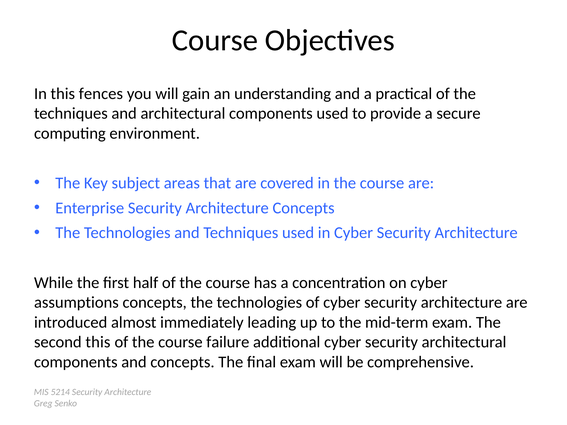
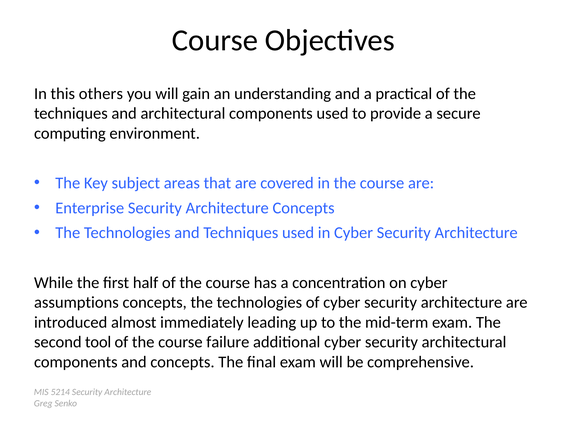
fences: fences -> others (101, 94)
second this: this -> tool (98, 342)
